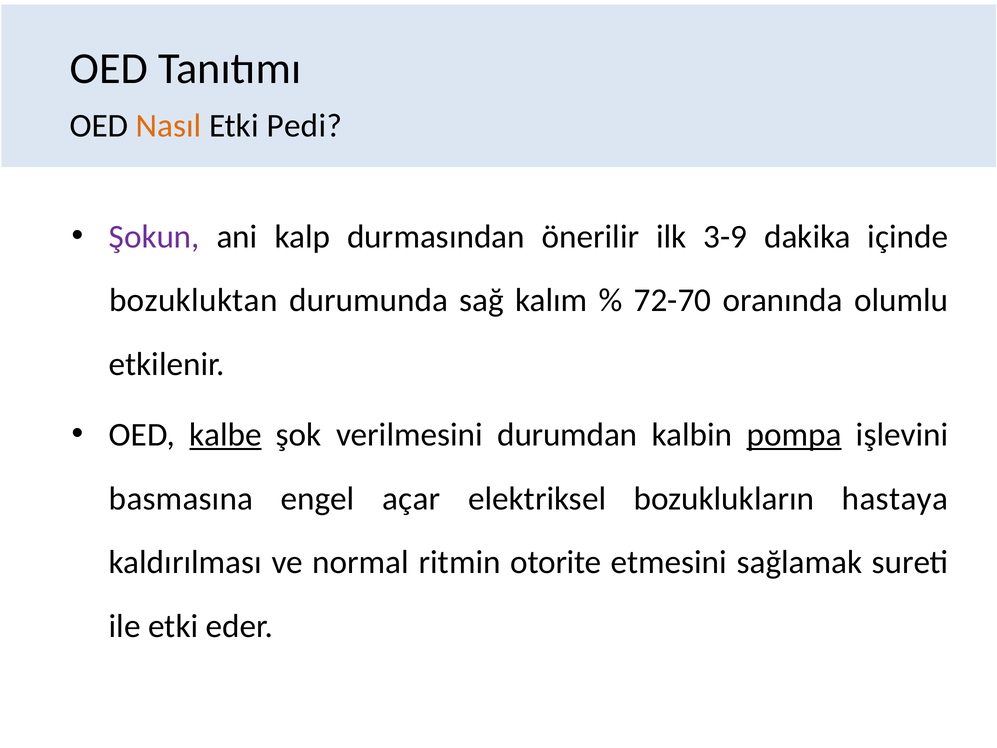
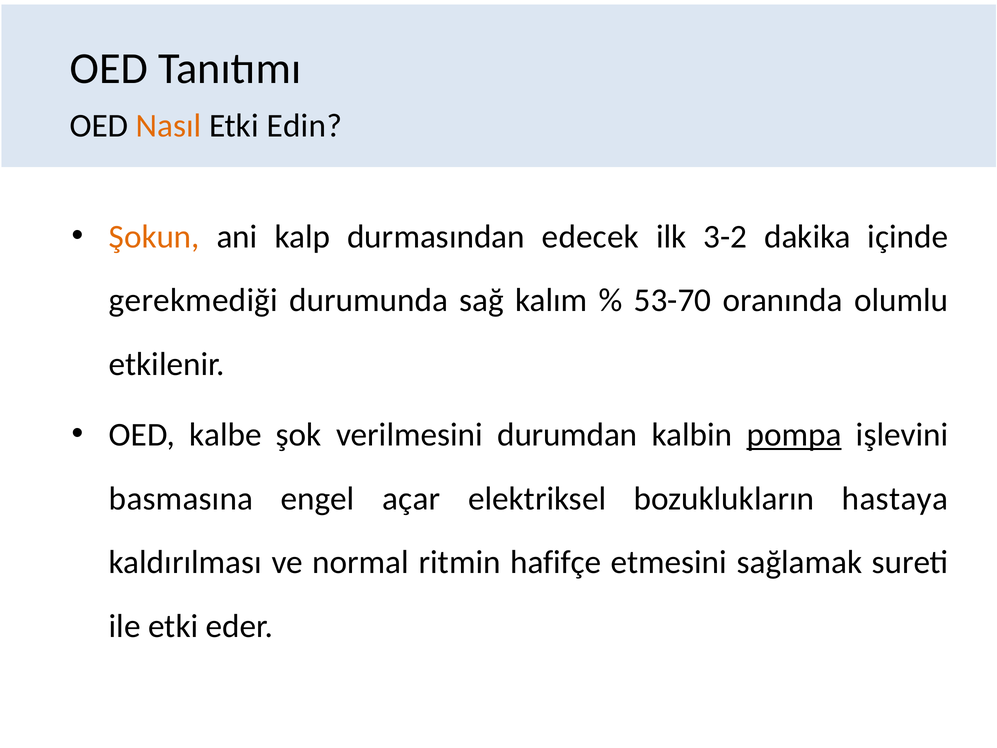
Pedi: Pedi -> Edin (304, 126)
Şokun colour: purple -> orange (154, 237)
önerilir: önerilir -> edecek (590, 237)
3-9: 3-9 -> 3-2 (725, 237)
bozukluktan: bozukluktan -> gerekmediği (193, 300)
72-70: 72-70 -> 53-70 (672, 300)
kalbe underline: present -> none (225, 435)
otorite: otorite -> hafifçe (556, 562)
